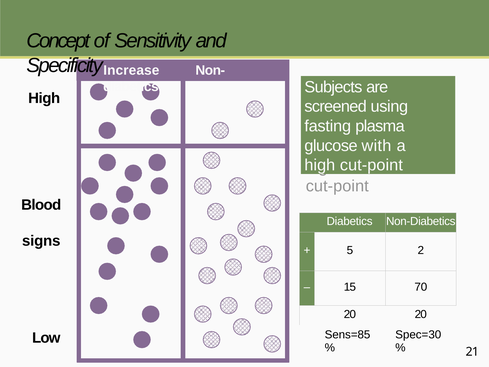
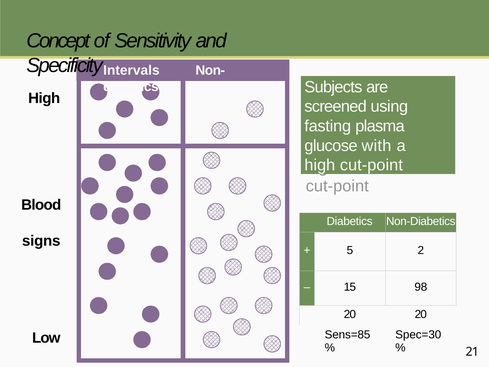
Increase: Increase -> Intervals (131, 70)
70: 70 -> 98 (421, 287)
